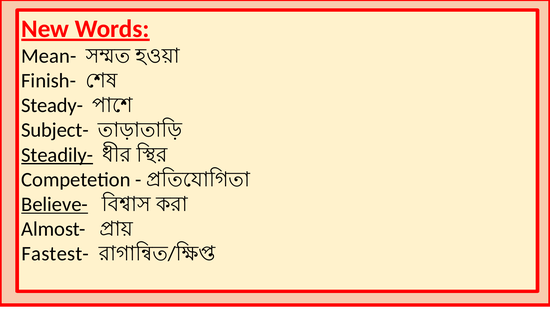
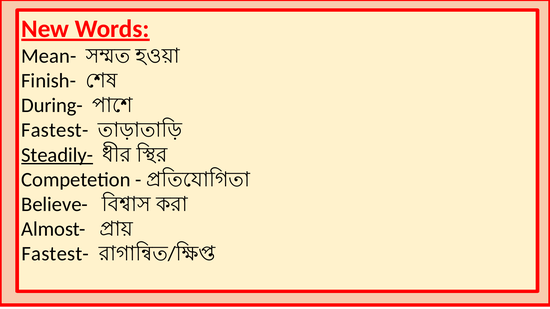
Steady-: Steady- -> During- (52, 106)
Subject-: Subject- -> Fastest- (55, 130)
Believe- underline: present -> none (55, 205)
